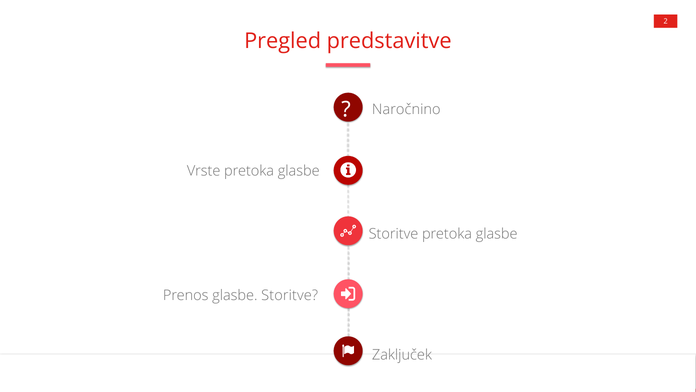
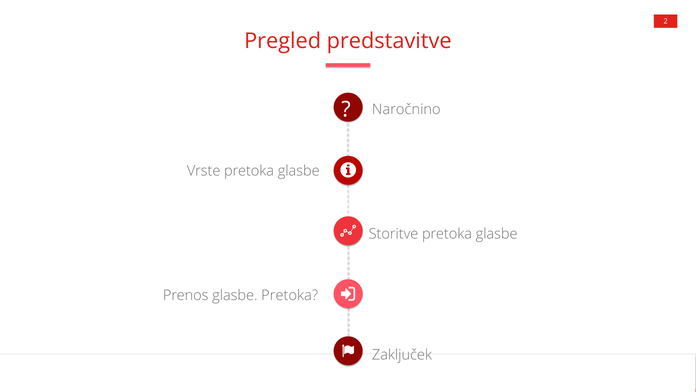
Prenos glasbe Storitve: Storitve -> Pretoka (290, 295)
